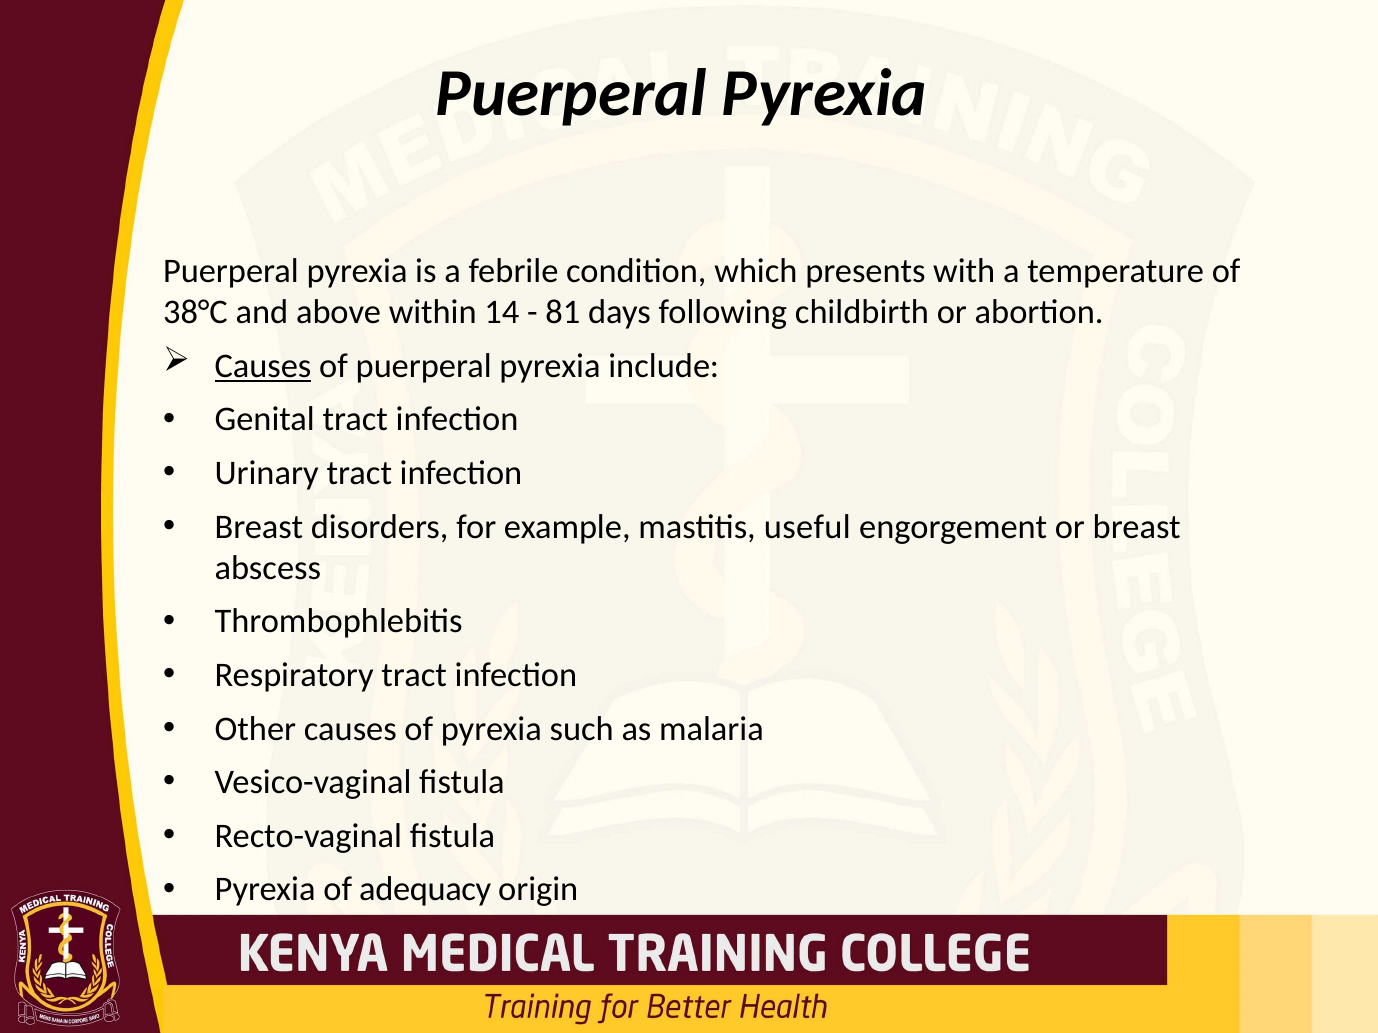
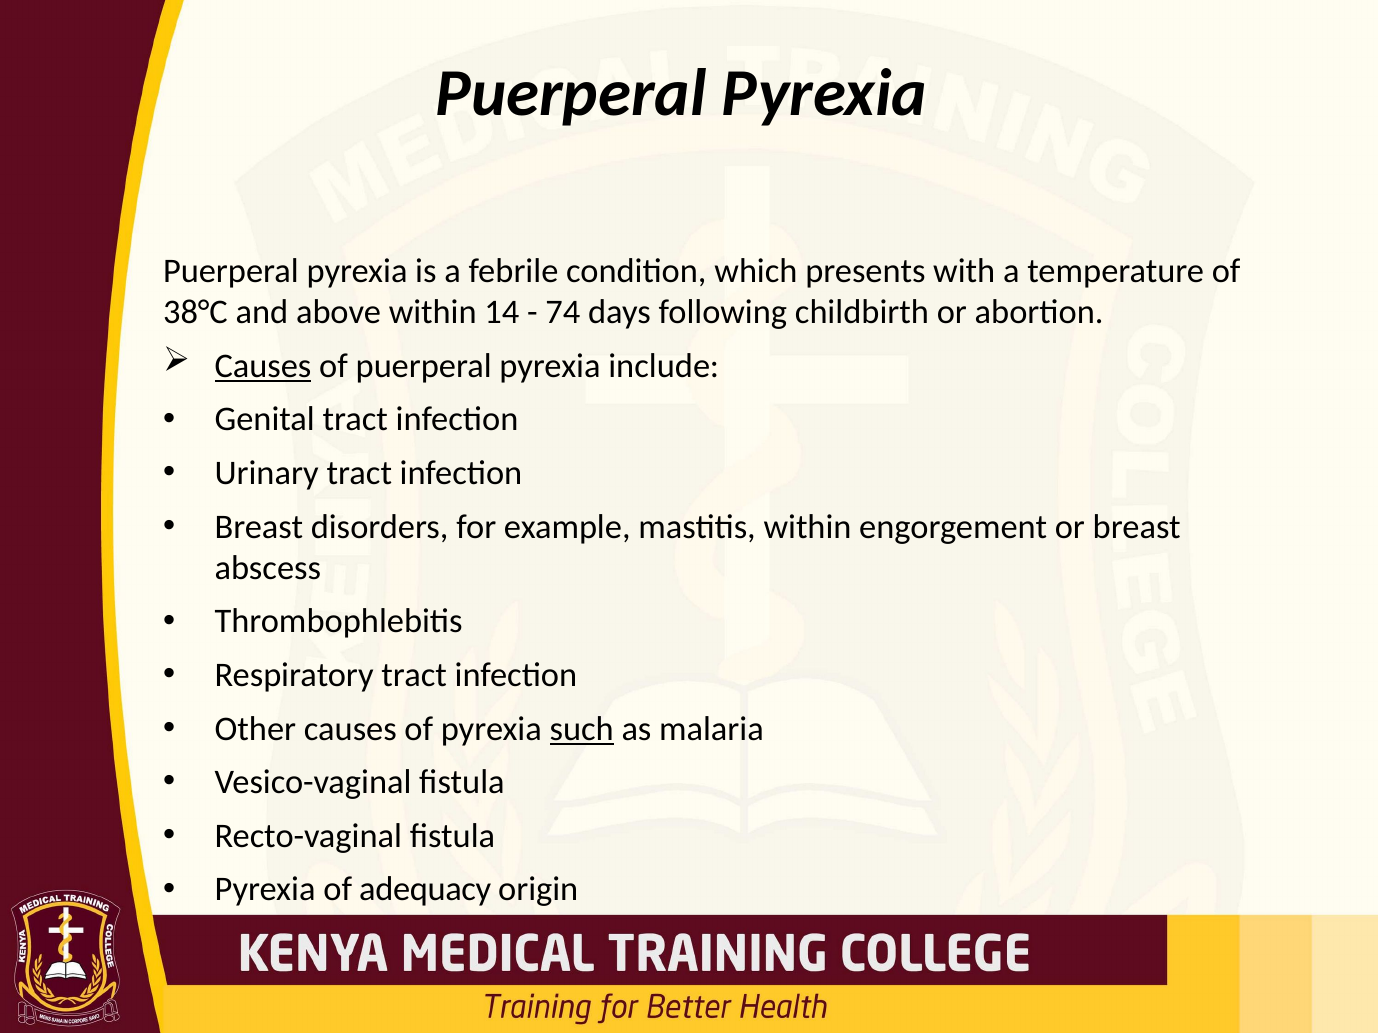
81: 81 -> 74 (563, 313)
mastitis useful: useful -> within (808, 527)
such underline: none -> present (582, 729)
